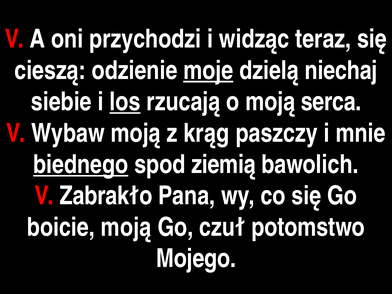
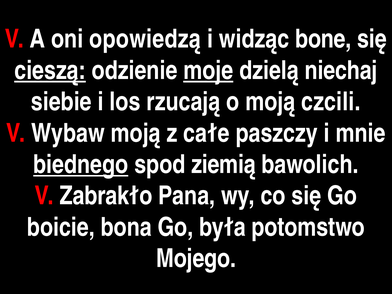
przychodzi: przychodzi -> opowiedzą (145, 39)
teraz: teraz -> bone (323, 39)
cieszą underline: none -> present (50, 70)
los underline: present -> none (125, 102)
serca: serca -> czcili (331, 102)
krąg: krąg -> całe (206, 133)
boicie moją: moją -> bona (126, 227)
czuł: czuł -> była (222, 227)
